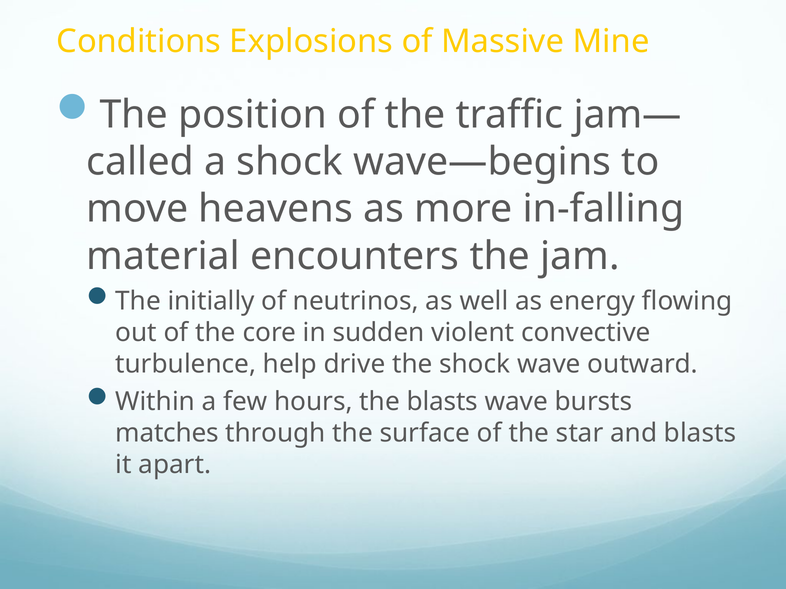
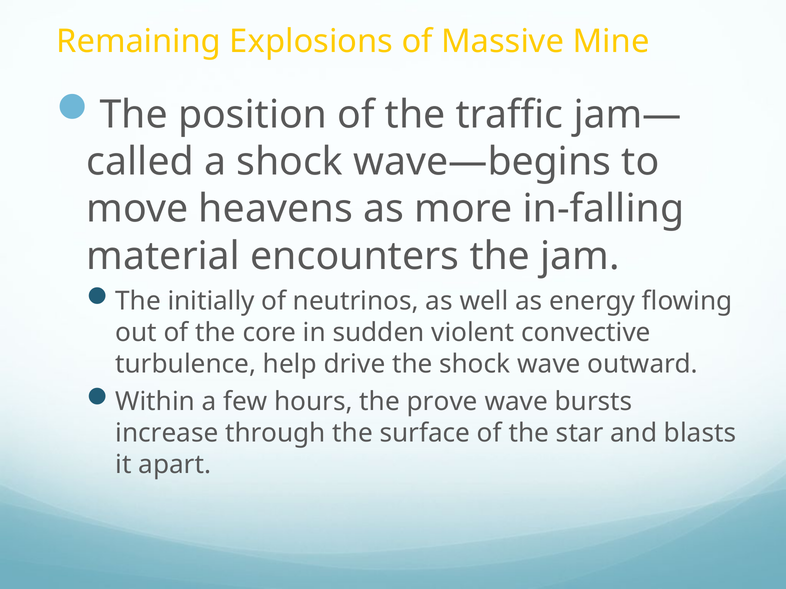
Conditions: Conditions -> Remaining (139, 42)
the blasts: blasts -> prove (442, 402)
matches: matches -> increase (167, 434)
